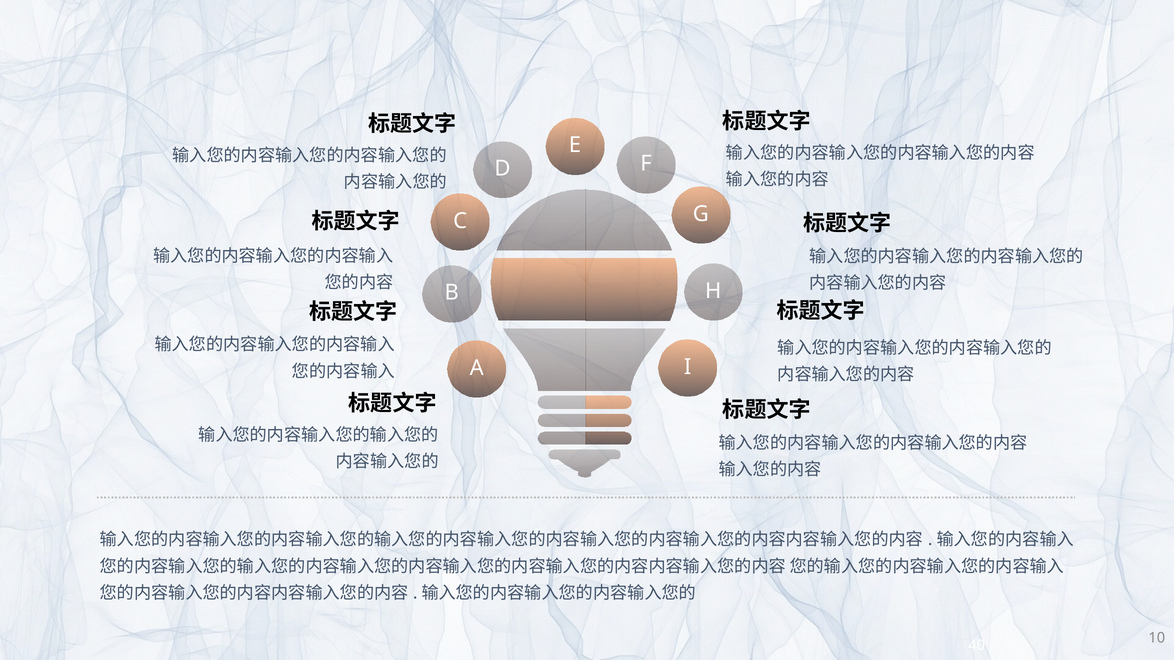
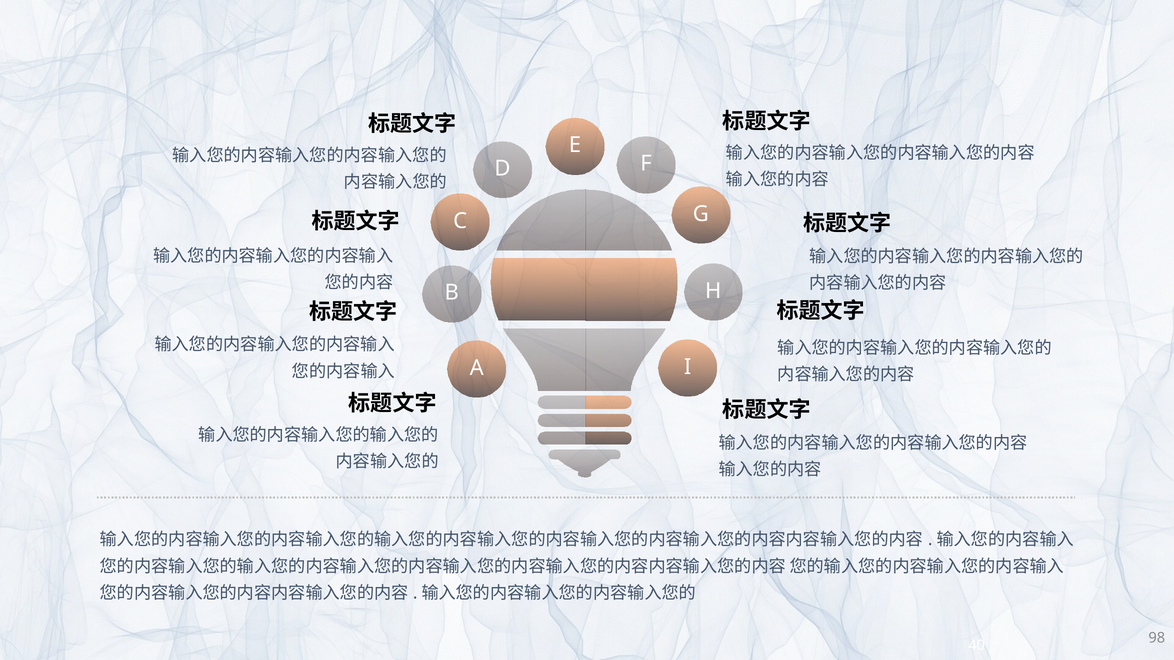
10: 10 -> 98 (1157, 638)
